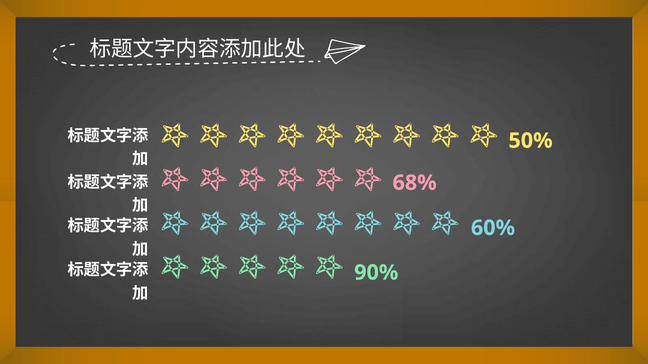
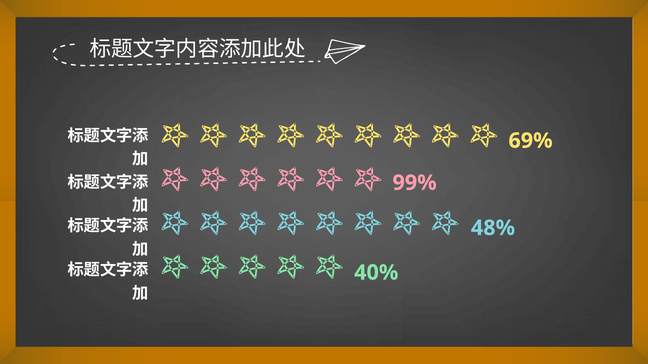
50%: 50% -> 69% (531, 141)
68%: 68% -> 99% (415, 183)
60%: 60% -> 48% (493, 228)
90%: 90% -> 40% (376, 273)
